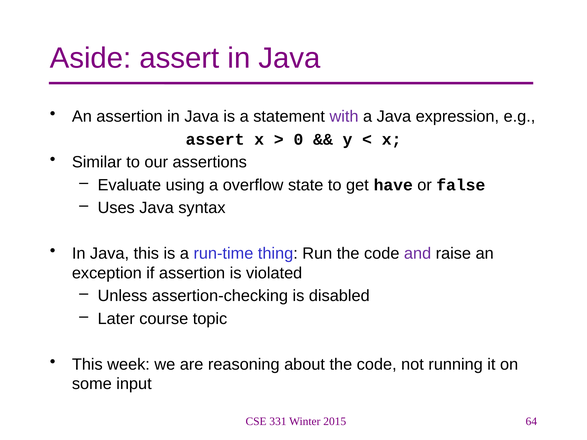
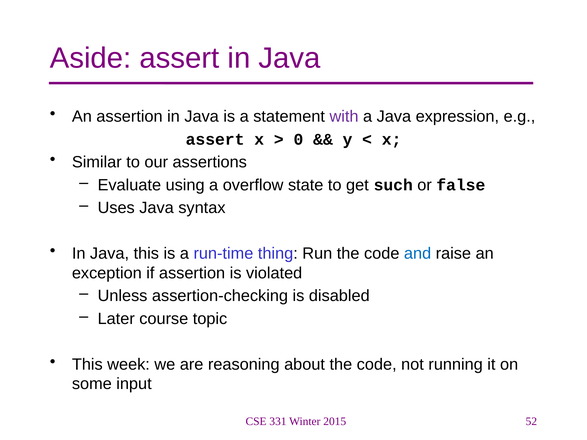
have: have -> such (393, 185)
and colour: purple -> blue (418, 254)
64: 64 -> 52 (531, 421)
